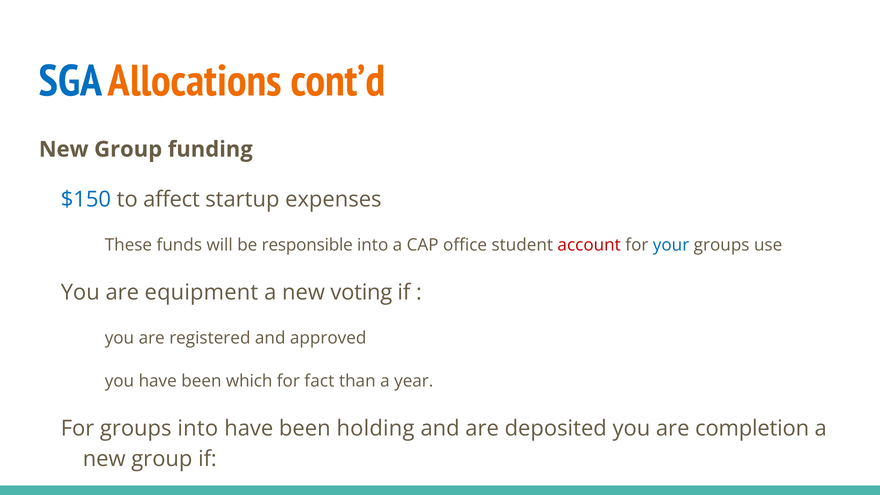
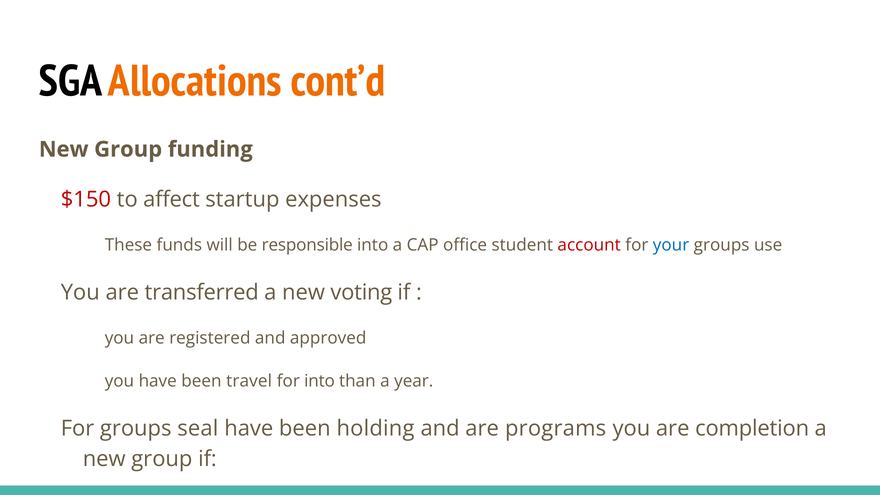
SGA colour: blue -> black (70, 81)
$150 colour: blue -> red (86, 199)
equipment: equipment -> transferred (202, 292)
which: which -> travel (249, 381)
for fact: fact -> into (320, 381)
groups into: into -> seal (198, 428)
deposited: deposited -> programs (556, 428)
